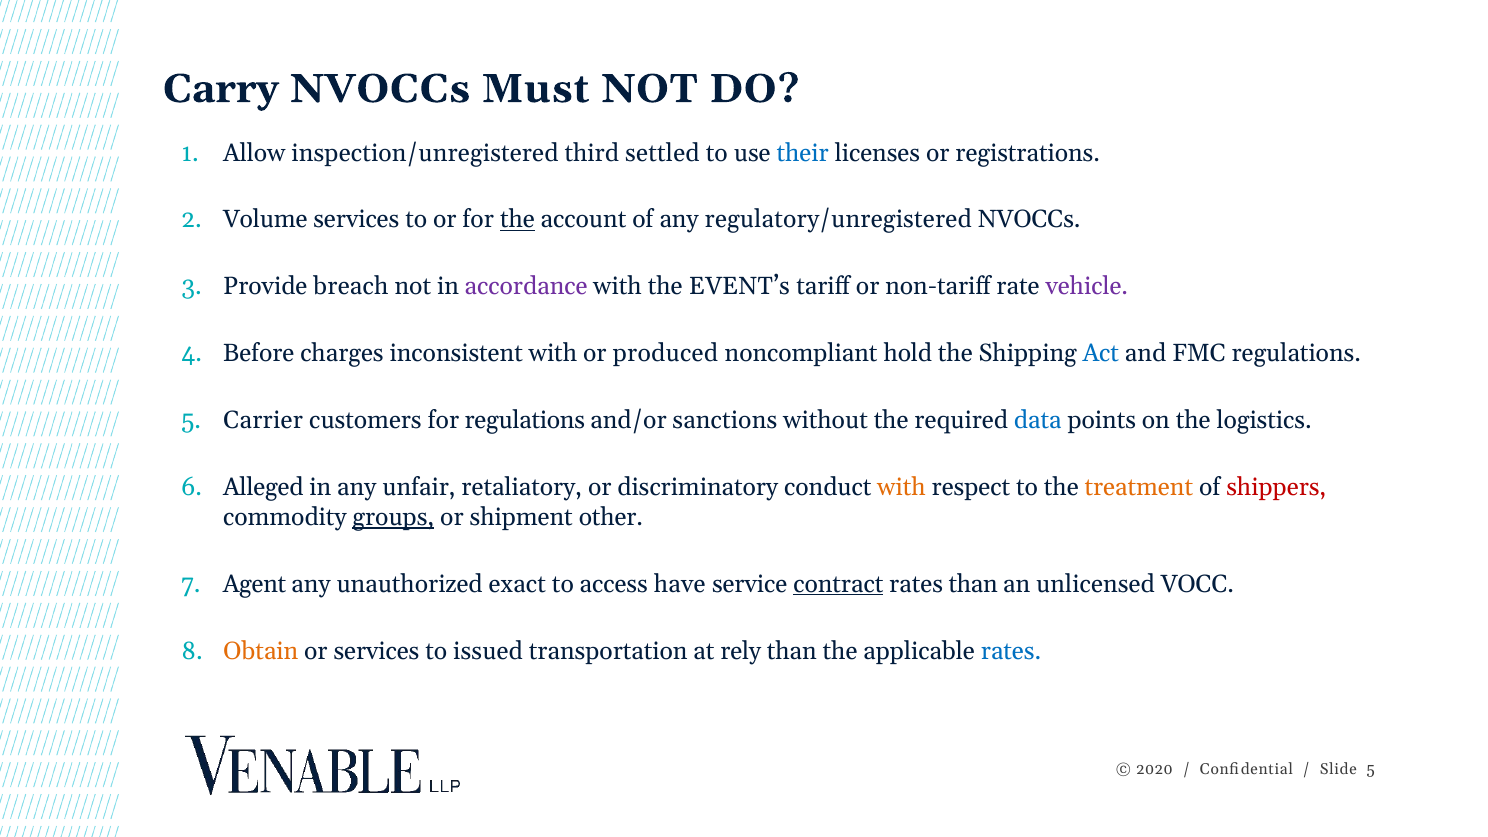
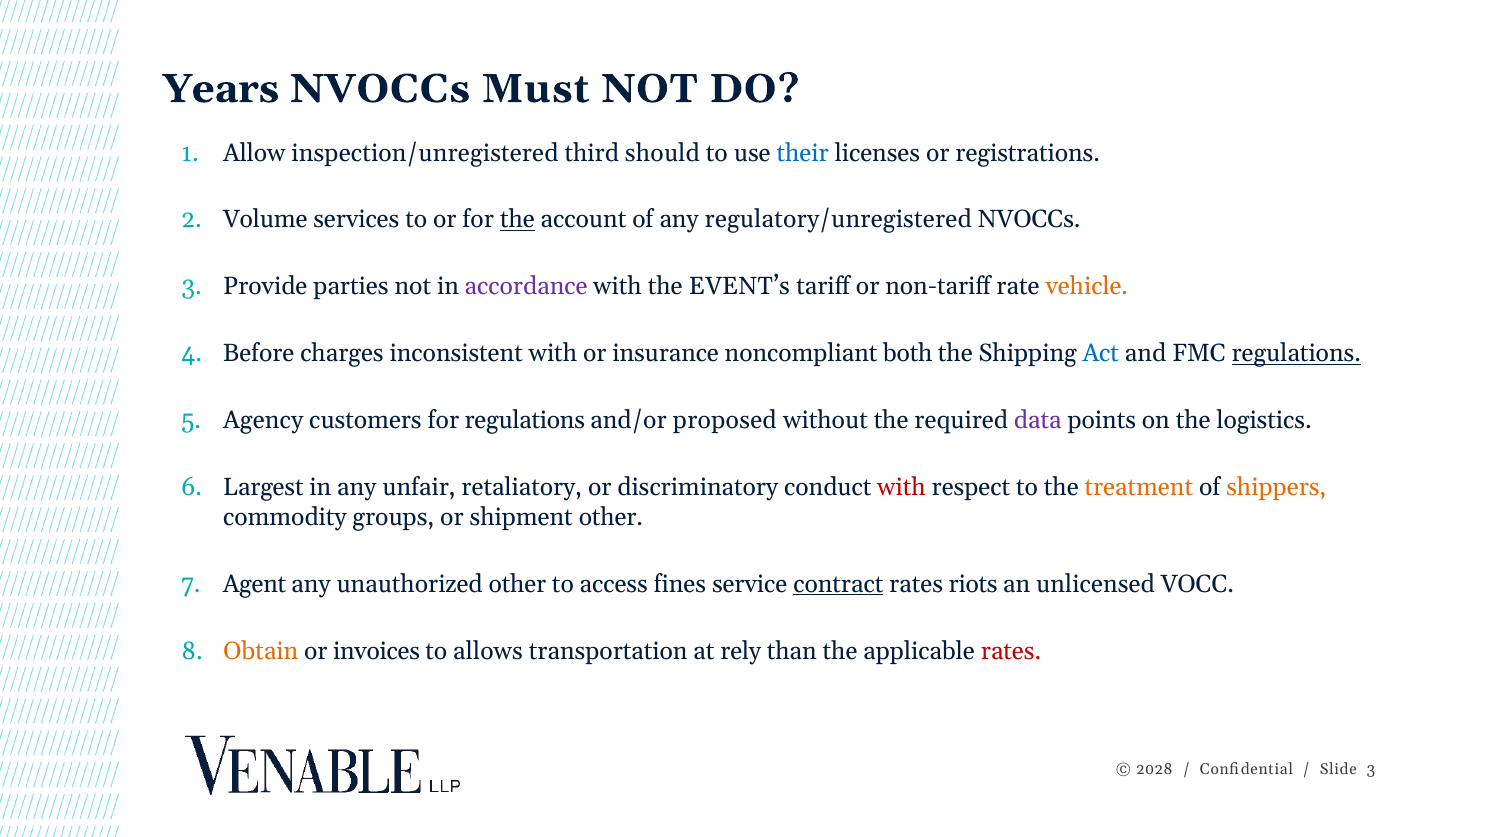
Carry: Carry -> Years (221, 89)
settled: settled -> should (662, 153)
breach: breach -> parties (351, 287)
vehicle colour: purple -> orange (1087, 287)
produced: produced -> insurance (666, 354)
hold: hold -> both (908, 354)
regulations underline: none -> present (1296, 354)
Carrier: Carrier -> Agency (263, 421)
sanctions: sanctions -> proposed (725, 421)
data colour: blue -> purple (1038, 421)
Alleged: Alleged -> Largest (263, 487)
with colour: orange -> red (902, 487)
shippers colour: red -> orange (1276, 487)
groups underline: present -> none (393, 517)
unauthorized exact: exact -> other (517, 584)
have: have -> fines (680, 584)
rates than: than -> riots (973, 584)
or services: services -> invoices (377, 651)
issued: issued -> allows (488, 651)
rates colour: blue -> red (1011, 651)
2020: 2020 -> 2028 (1154, 769)
Slide 5: 5 -> 3 (1371, 769)
